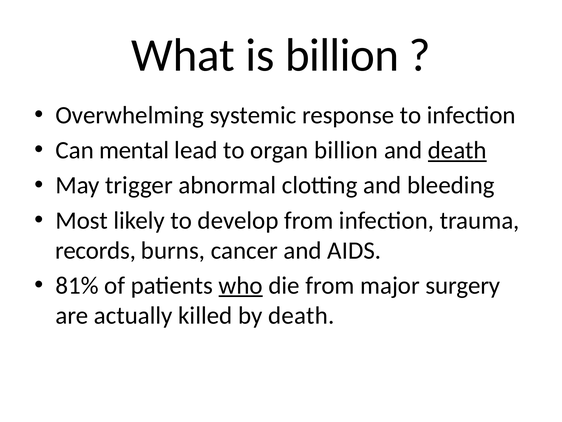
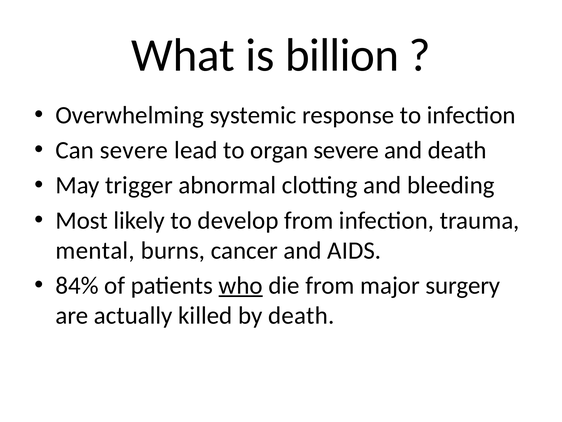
Can mental: mental -> severe (134, 150)
organ billion: billion -> severe (346, 150)
death underline: present -> none (457, 150)
records: records -> mental (95, 250)
81%: 81% -> 84% (77, 285)
